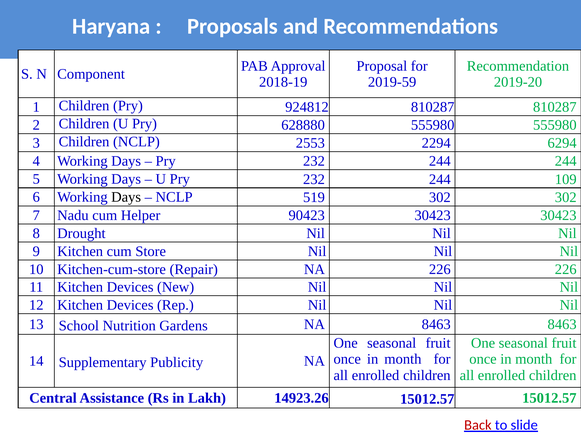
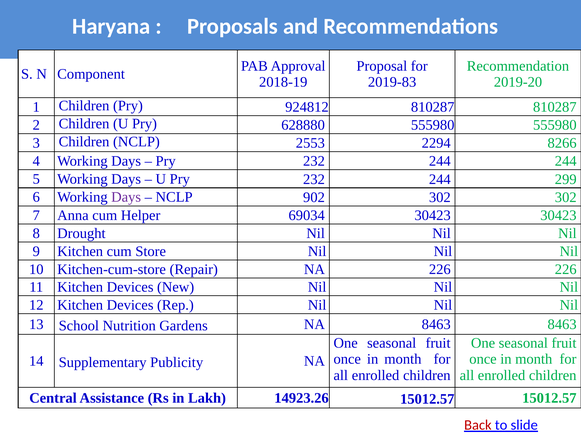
2019-59: 2019-59 -> 2019-83 (392, 82)
6294: 6294 -> 8266 (562, 143)
109: 109 -> 299 (566, 179)
Days colour: black -> purple (126, 197)
519: 519 -> 902 (314, 197)
Nadu: Nadu -> Anna (73, 215)
90423: 90423 -> 69034 (307, 215)
